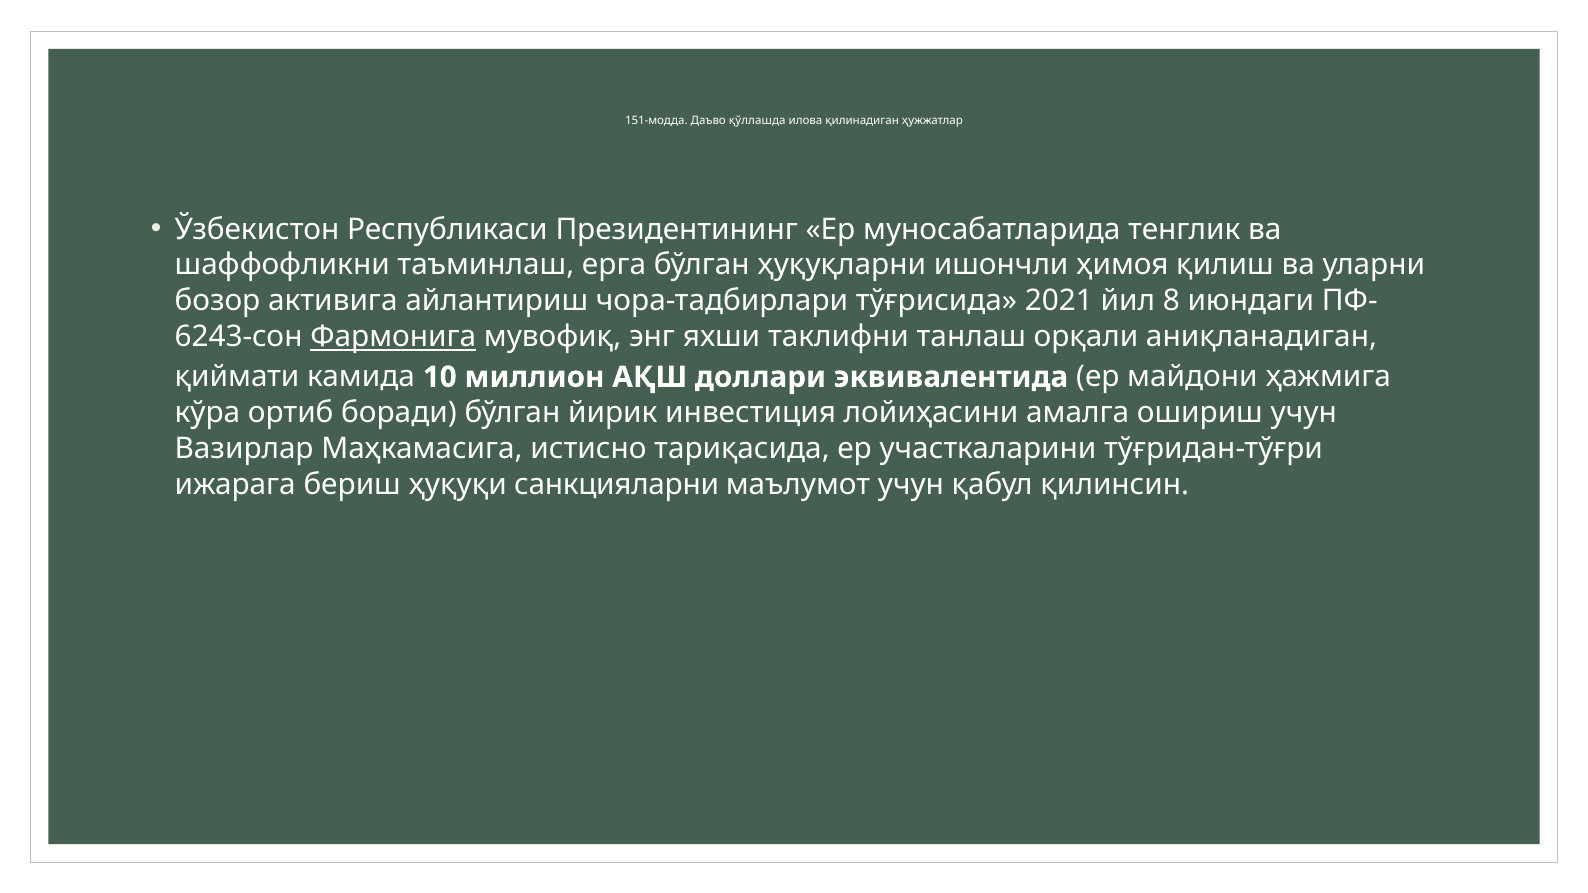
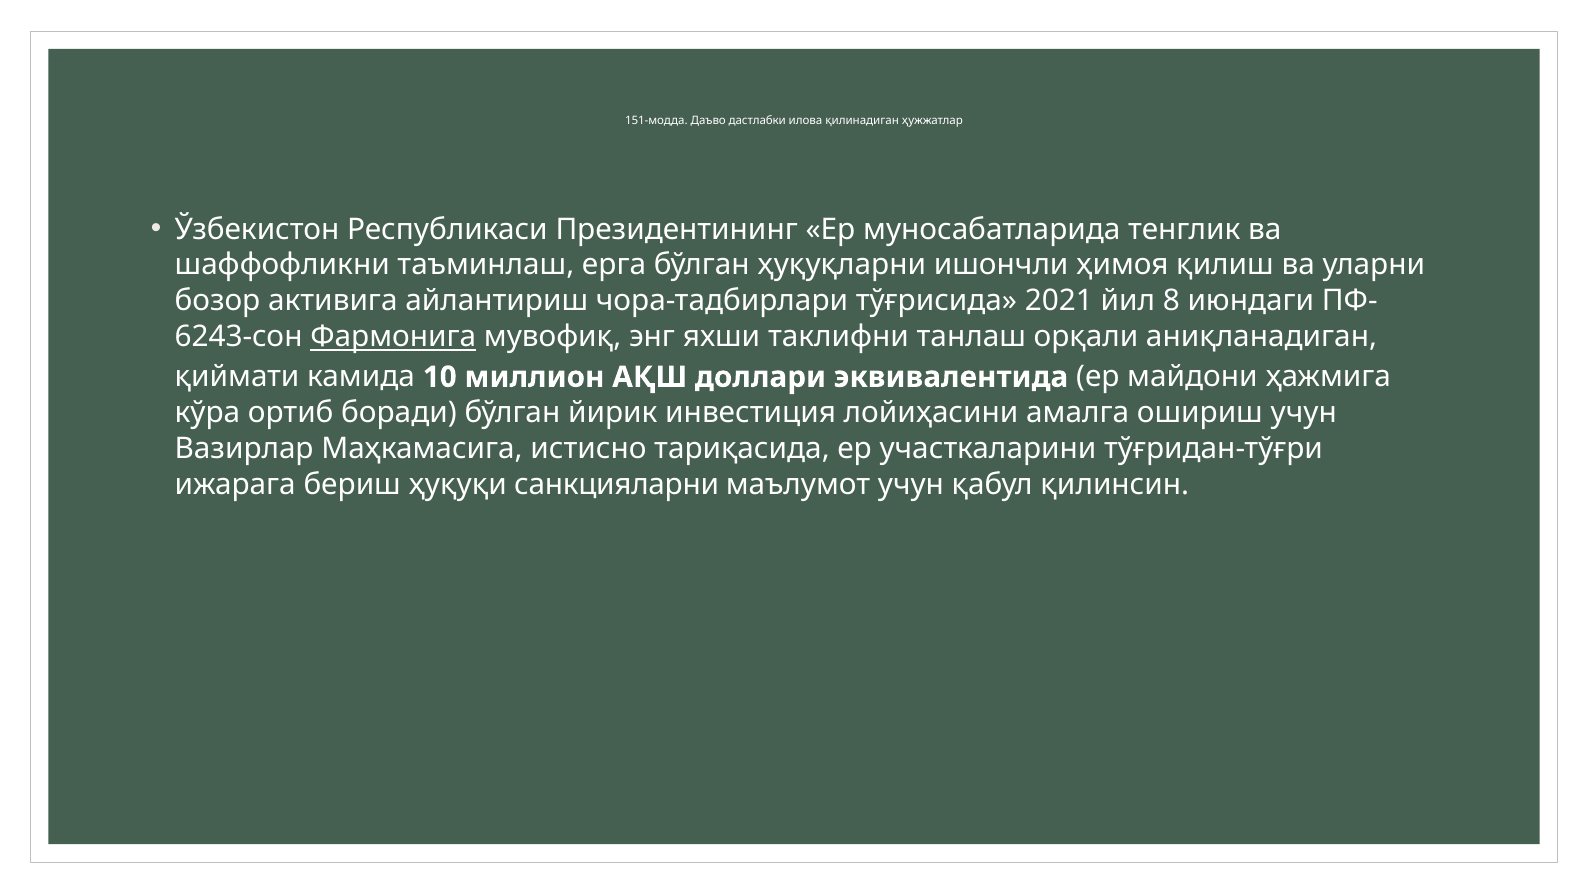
қўллашда: қўллашда -> дастлабки (757, 121)
